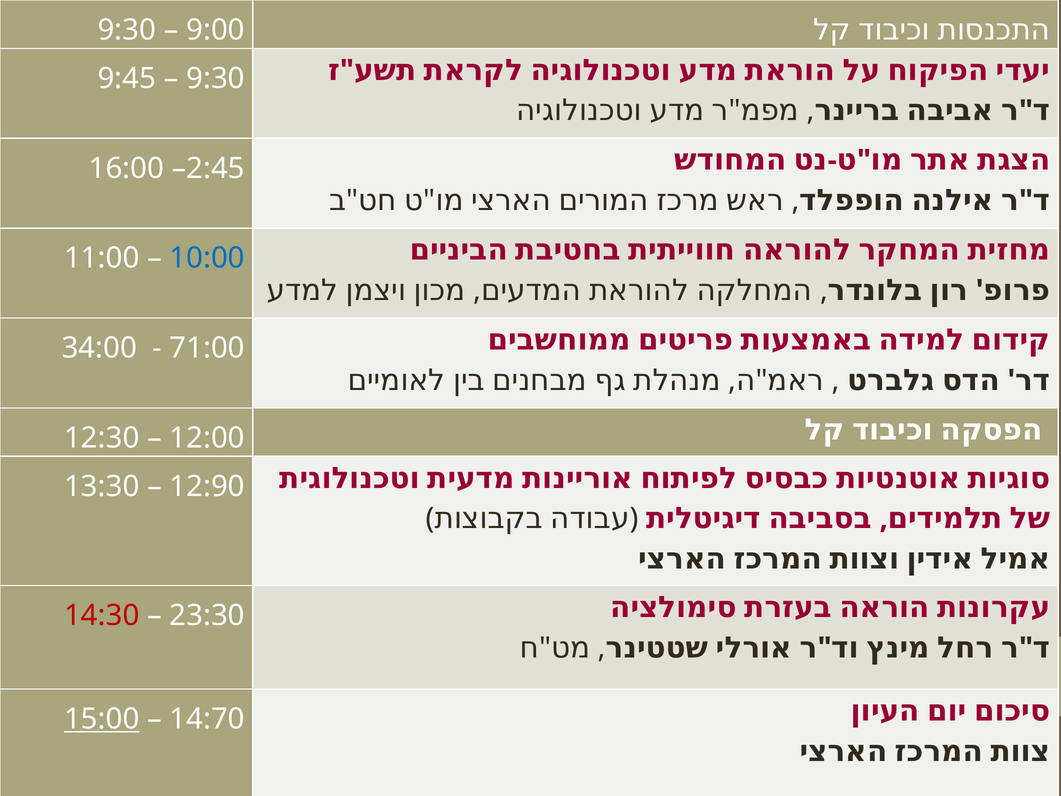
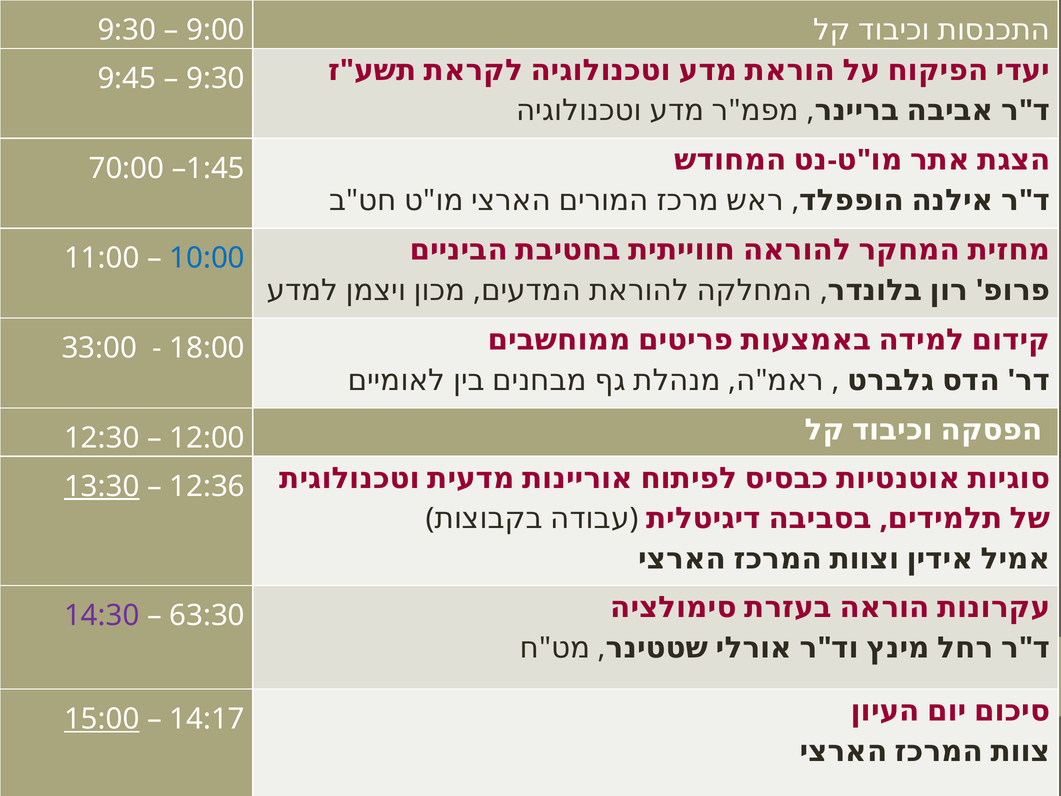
16:00: 16:00 -> 70:00 (126, 168)
2:45: 2:45 -> 1:45 (215, 168)
34:00: 34:00 -> 33:00 (99, 348)
71:00: 71:00 -> 18:00 (207, 348)
13:30 underline: none -> present (102, 486)
12:90: 12:90 -> 12:36 (207, 486)
14:30 colour: red -> purple (102, 615)
23:30: 23:30 -> 63:30 (207, 615)
14:70: 14:70 -> 14:17 (207, 719)
